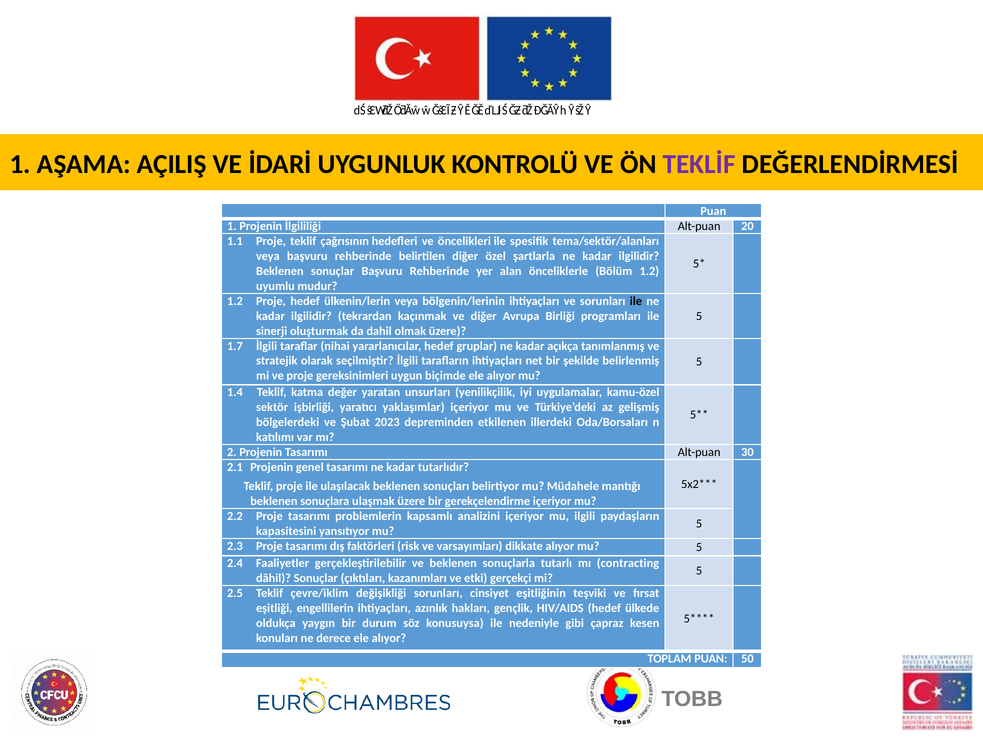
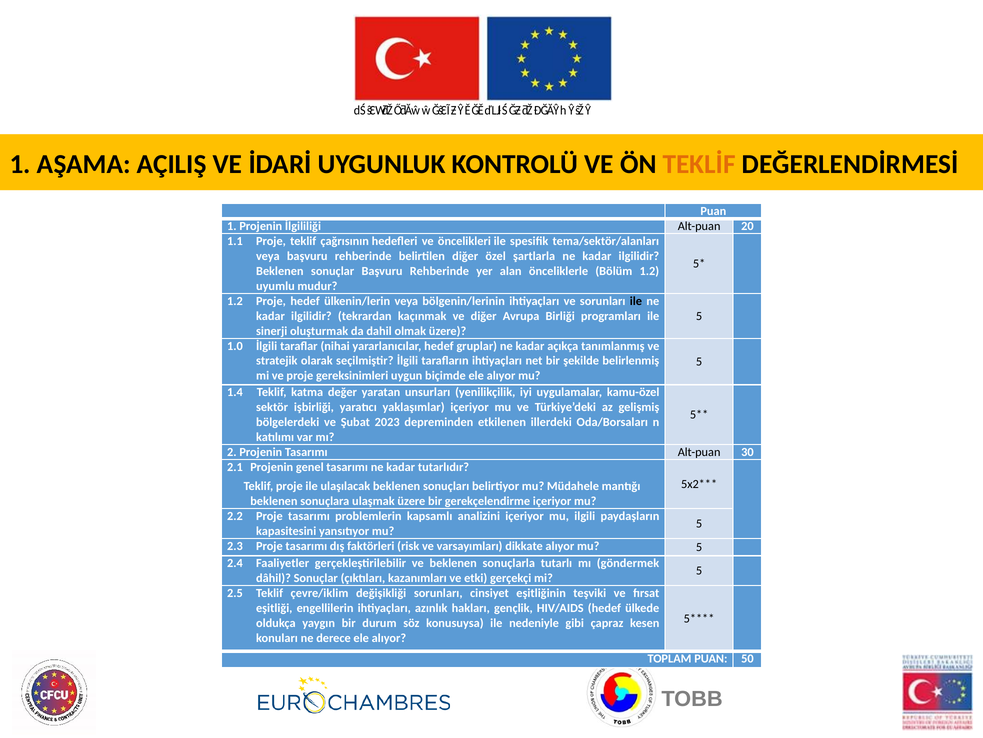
TEKLİF colour: purple -> orange (699, 164)
1.7: 1.7 -> 1.0 (235, 346)
contracting: contracting -> göndermek (628, 563)
